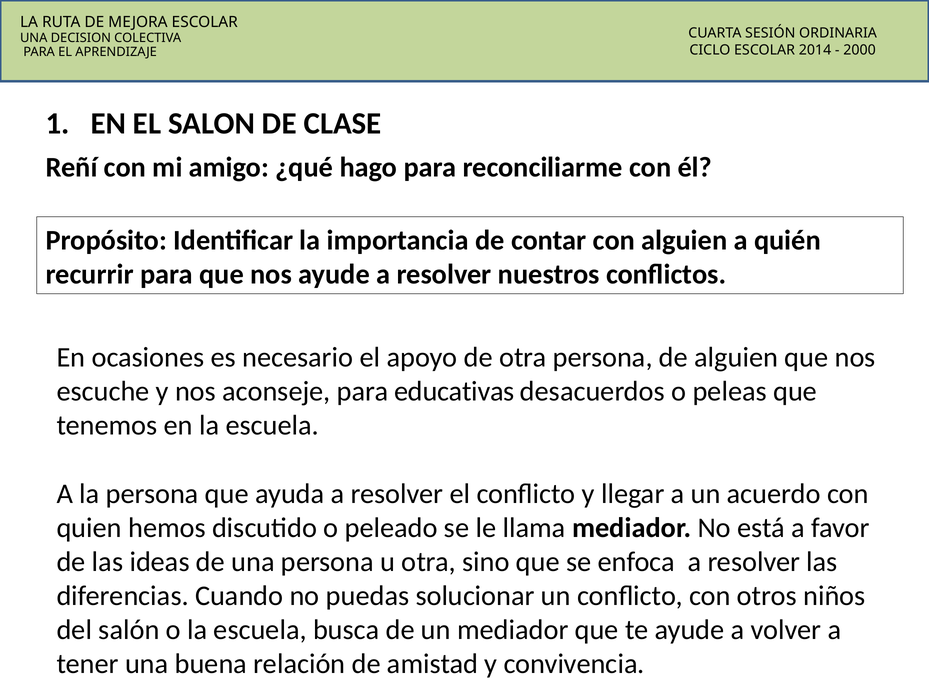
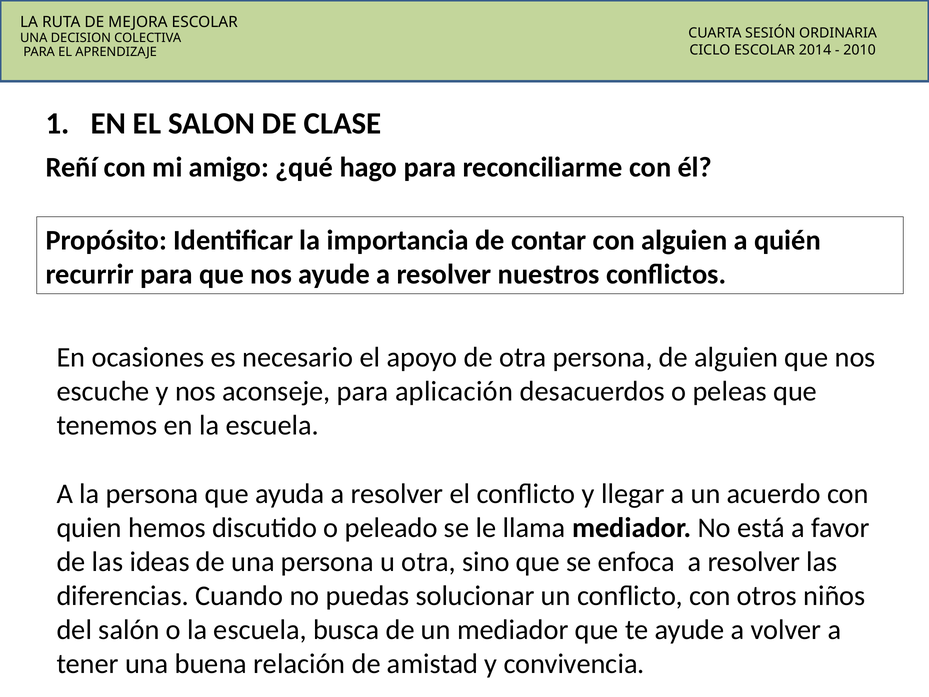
2000: 2000 -> 2010 (860, 50)
educativas: educativas -> aplicación (454, 391)
